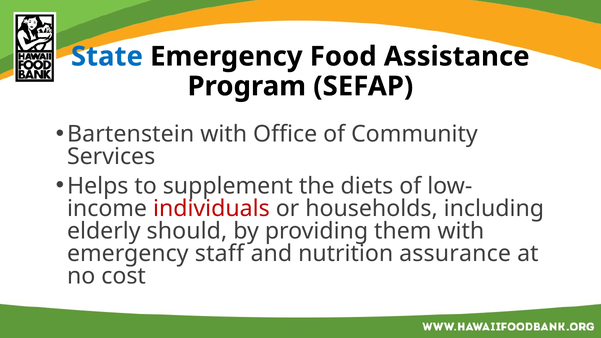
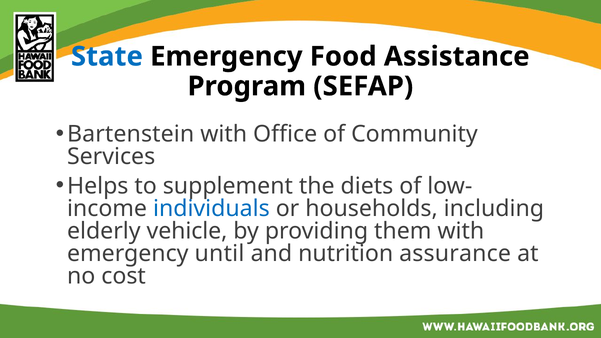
individuals colour: red -> blue (211, 208)
should: should -> vehicle (187, 231)
staff: staff -> until (219, 253)
